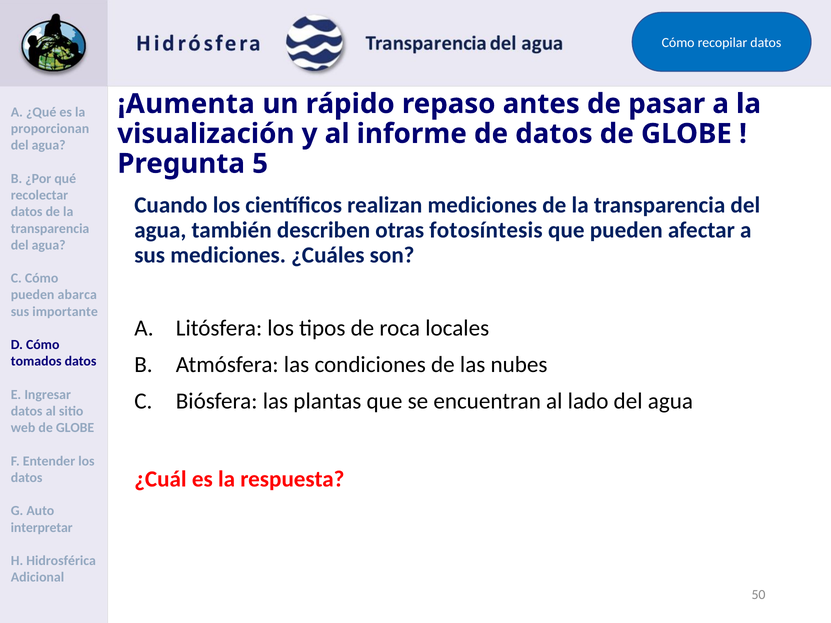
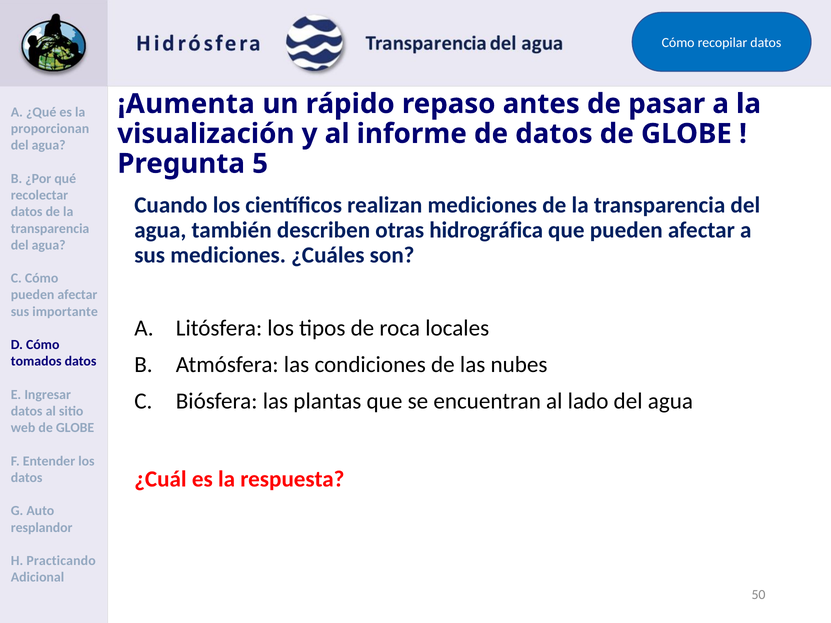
fotosíntesis: fotosíntesis -> hidrográfica (486, 230)
abarca: abarca -> afectar (77, 295)
interpretar: interpretar -> resplandor (42, 528)
Hidrosférica: Hidrosférica -> Practicando (61, 561)
